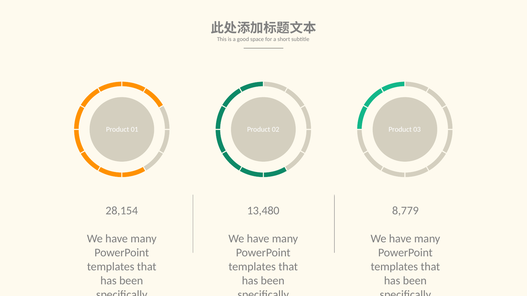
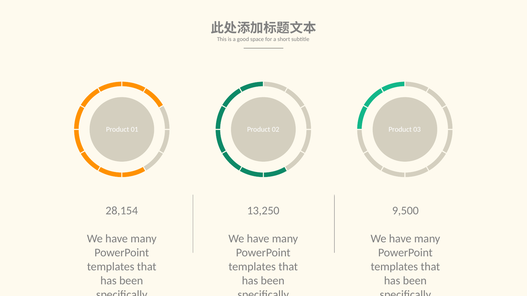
13,480: 13,480 -> 13,250 (263, 211)
8,779: 8,779 -> 9,500 (405, 211)
